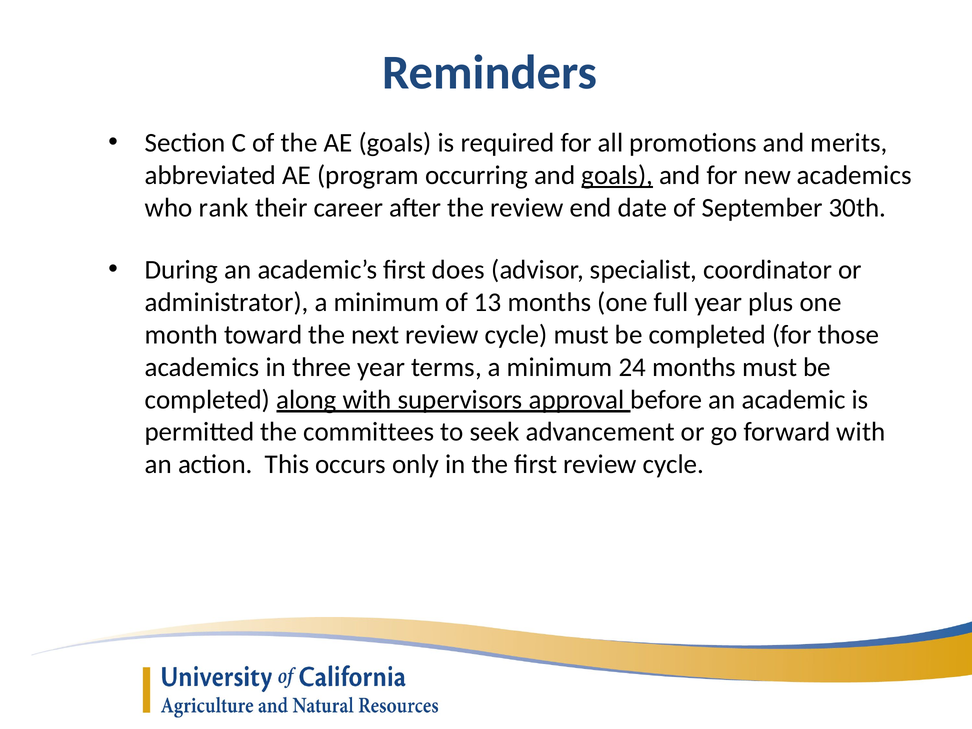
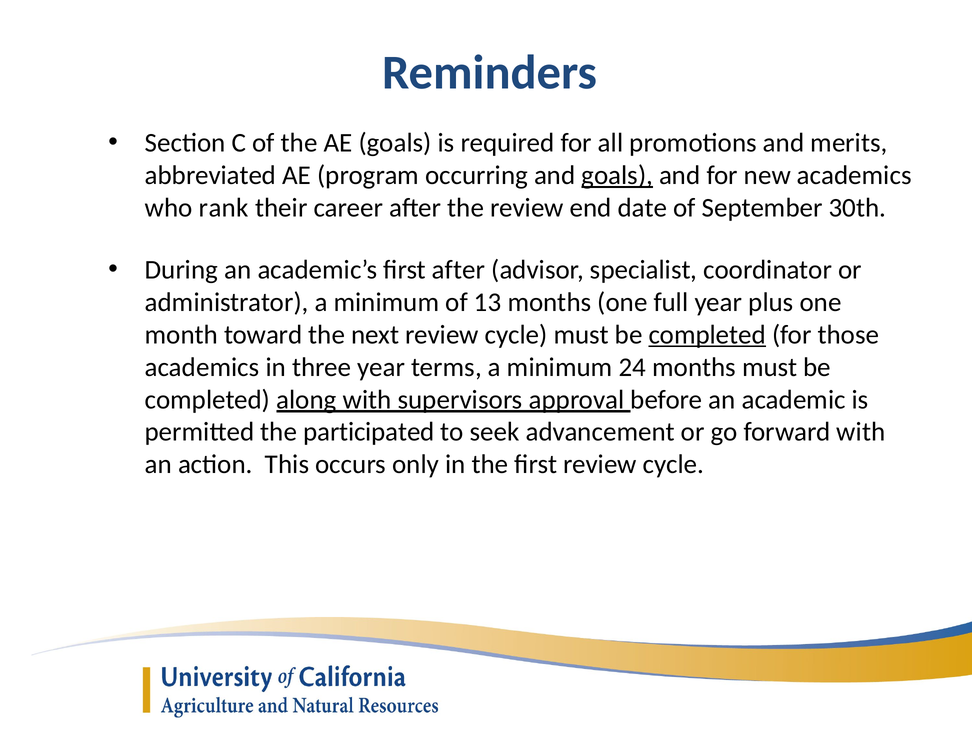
first does: does -> after (459, 270)
completed underline: none -> present (707, 335)
committees: committees -> participated (369, 432)
